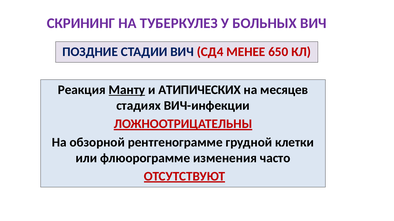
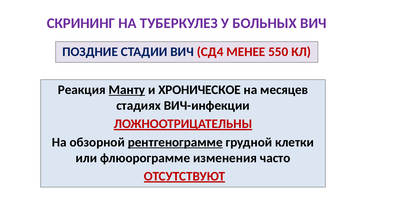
650: 650 -> 550 (278, 52)
АТИПИЧЕСКИХ: АТИПИЧЕСКИХ -> ХРОНИЧЕСКОЕ (200, 90)
рентгенограмме underline: none -> present (175, 143)
